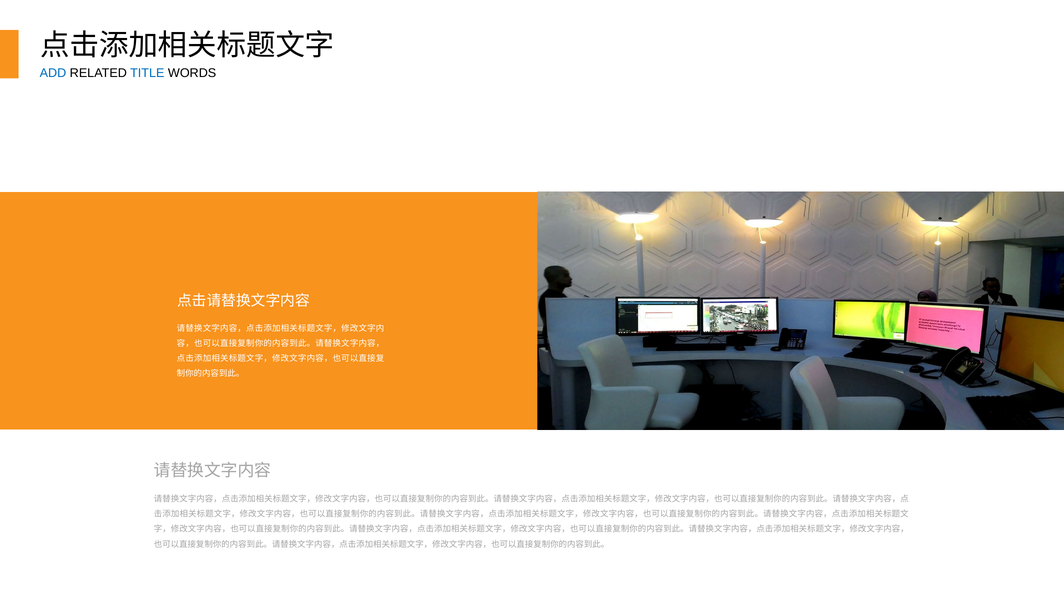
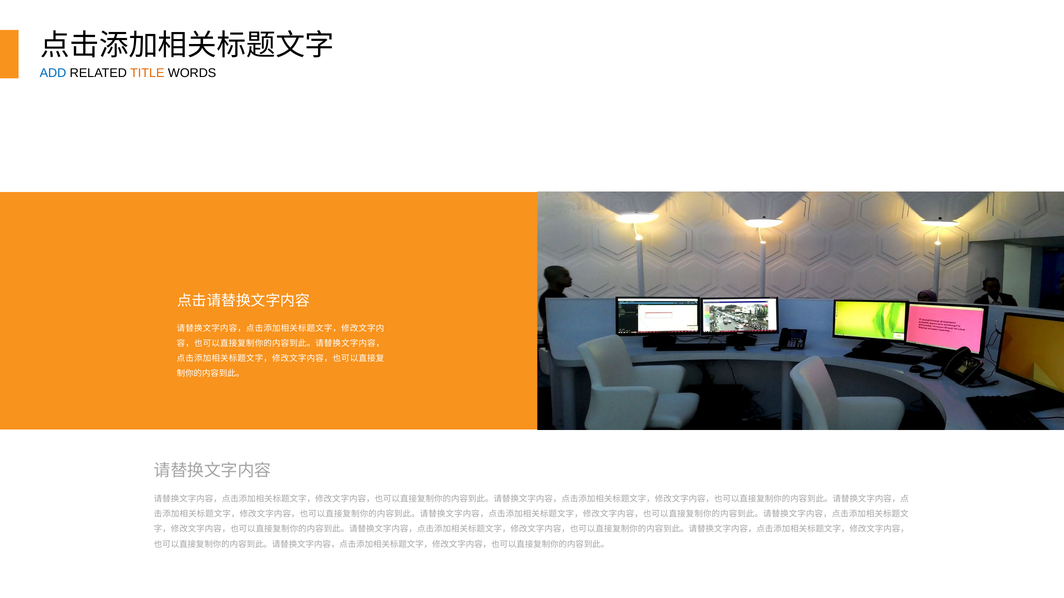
TITLE colour: blue -> orange (147, 73)
